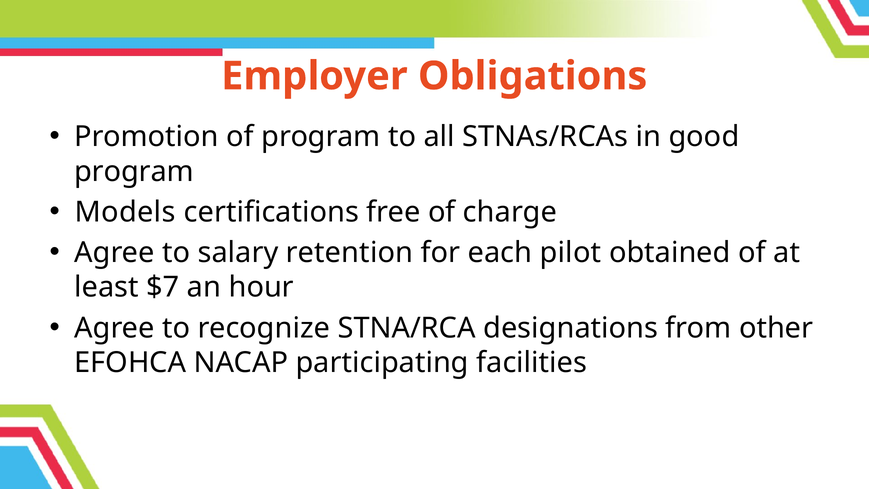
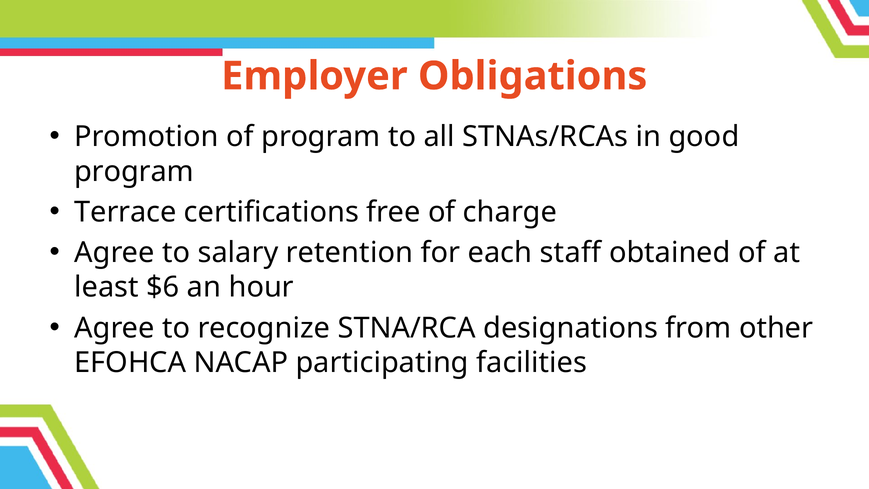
Models: Models -> Terrace (125, 212)
pilot: pilot -> staff (571, 253)
$7: $7 -> $6 (163, 287)
